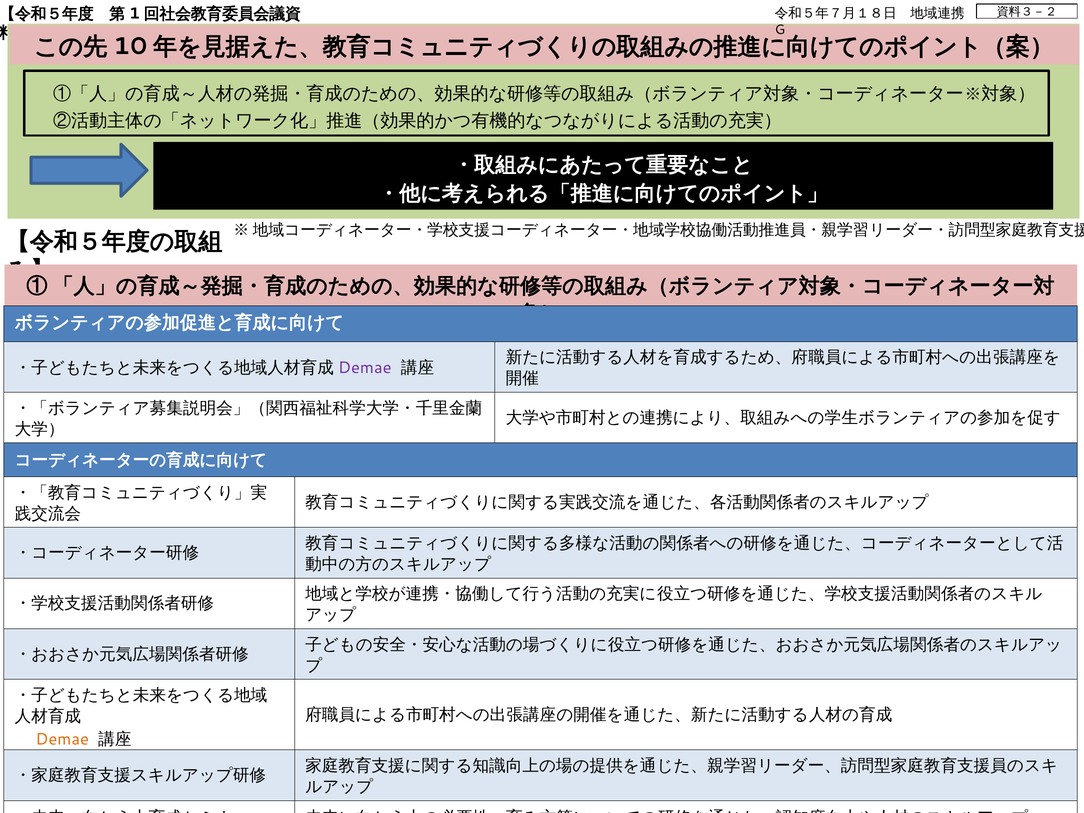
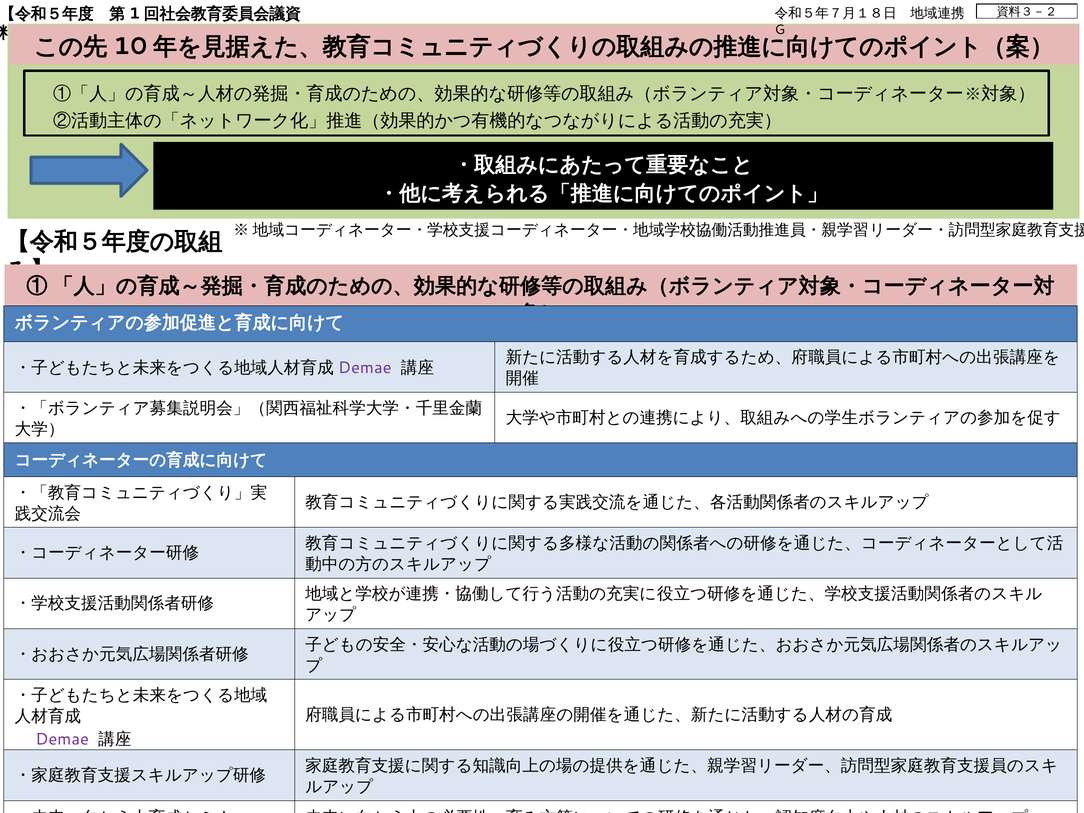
Demae colour: orange -> purple (62, 739)
